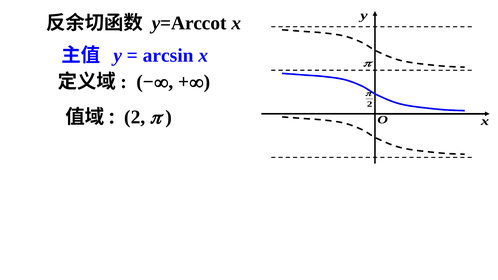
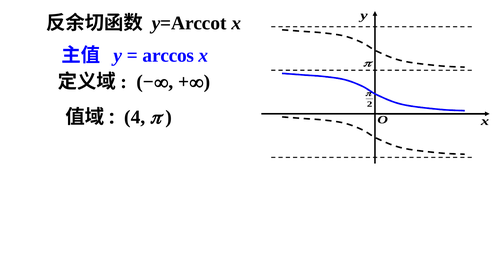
arcsin: arcsin -> arccos (168, 55)
2: 2 -> 4 (135, 117)
